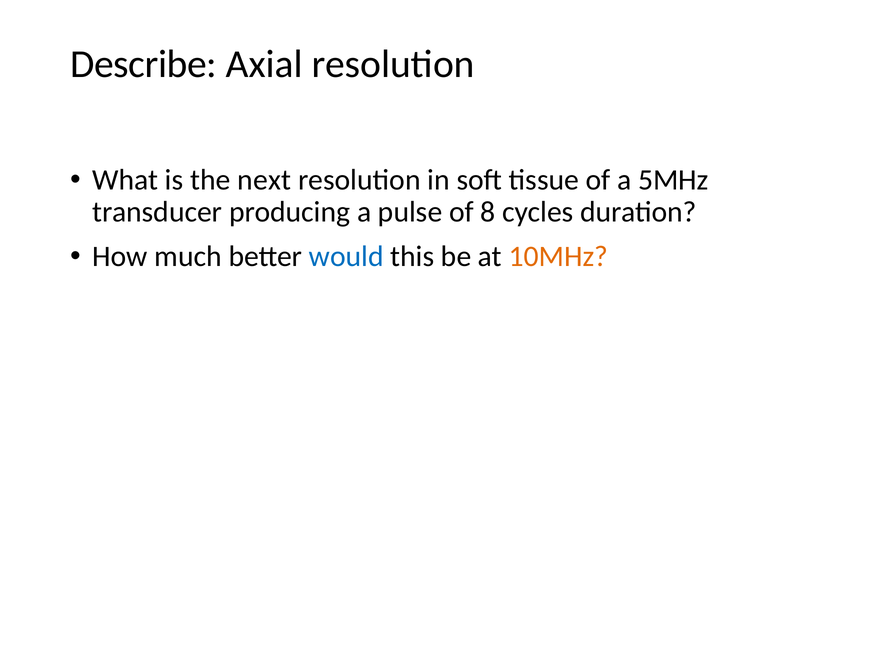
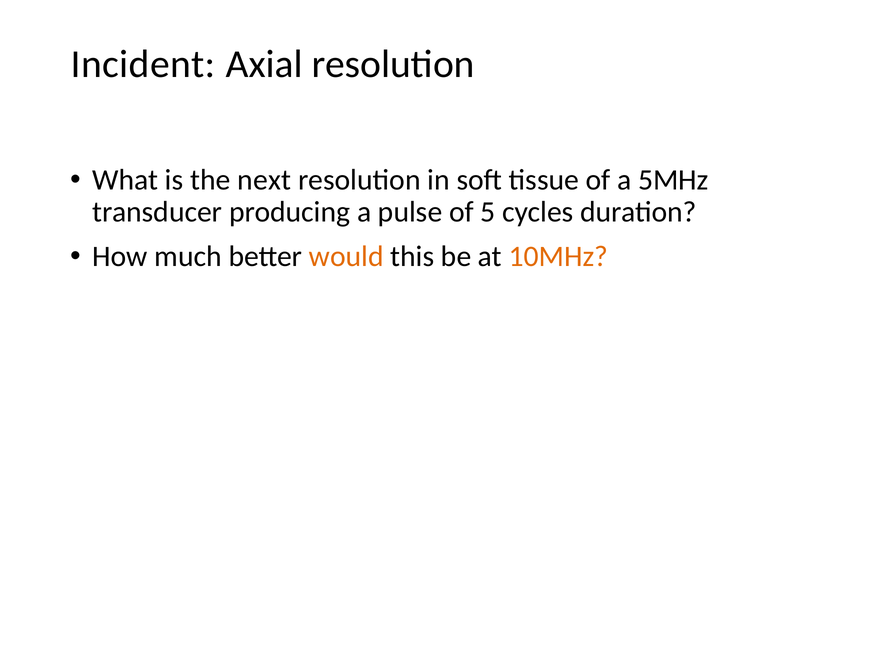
Describe: Describe -> Incident (143, 64)
8: 8 -> 5 (488, 212)
would colour: blue -> orange (346, 257)
